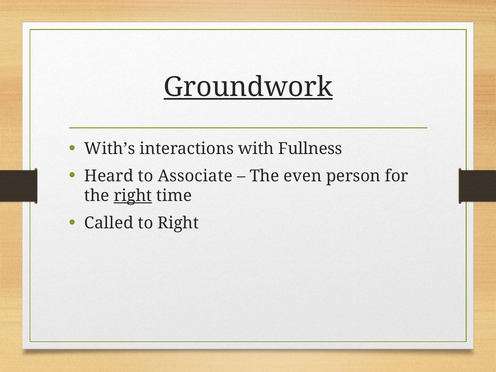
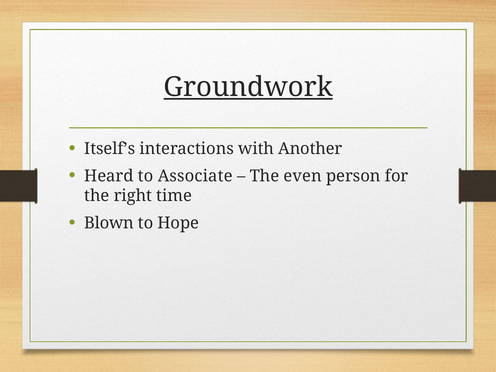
With’s: With’s -> Itself’s (110, 149)
Fullness: Fullness -> Another (310, 149)
right underline: present -> none (133, 196)
Called: Called -> Blown (109, 223)
to Right: Right -> Hope (178, 223)
